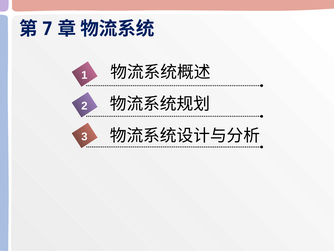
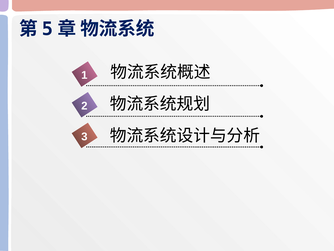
7: 7 -> 5 (48, 29)
